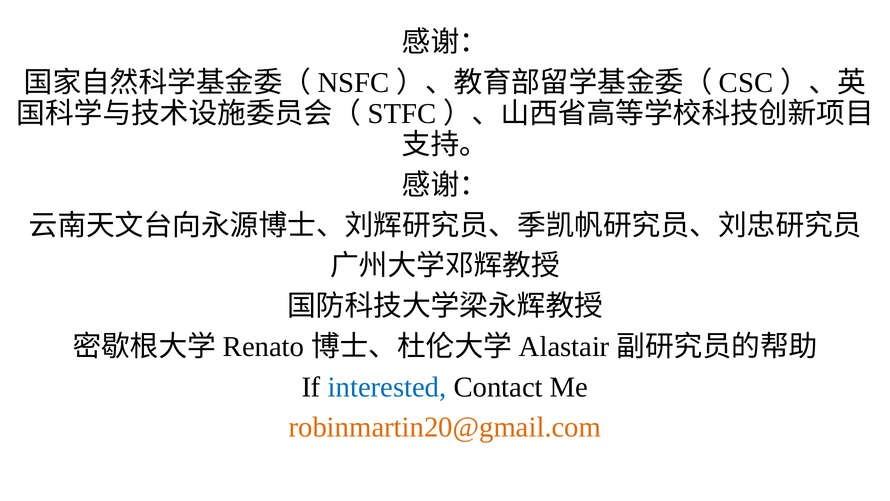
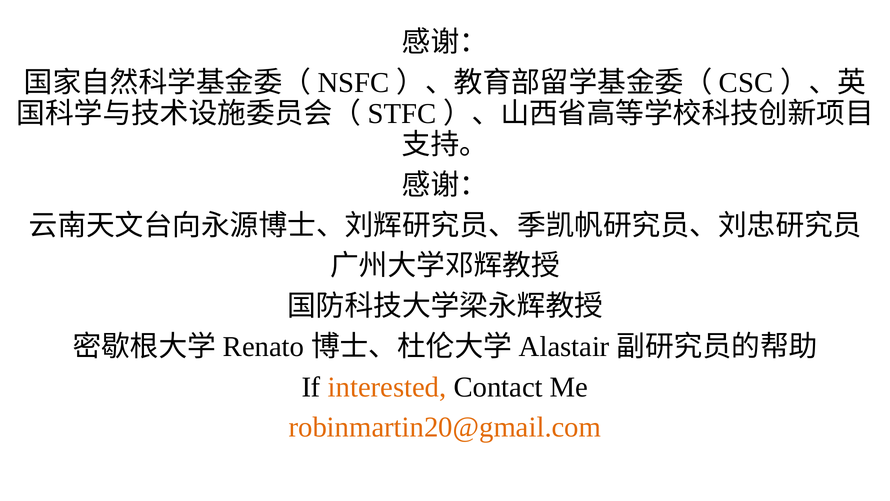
interested colour: blue -> orange (387, 387)
